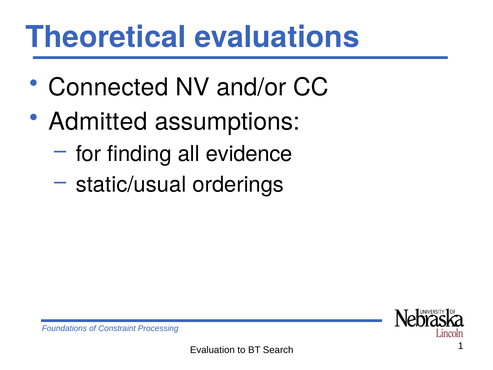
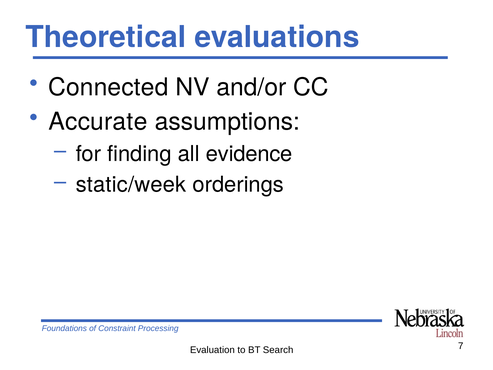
Admitted: Admitted -> Accurate (98, 122)
static/usual: static/usual -> static/week (131, 185)
1: 1 -> 7 (461, 346)
